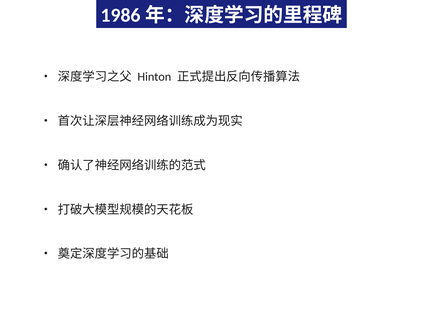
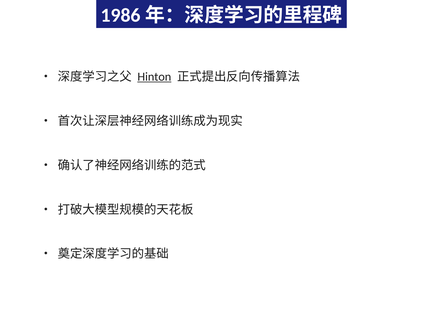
Hinton underline: none -> present (154, 77)
